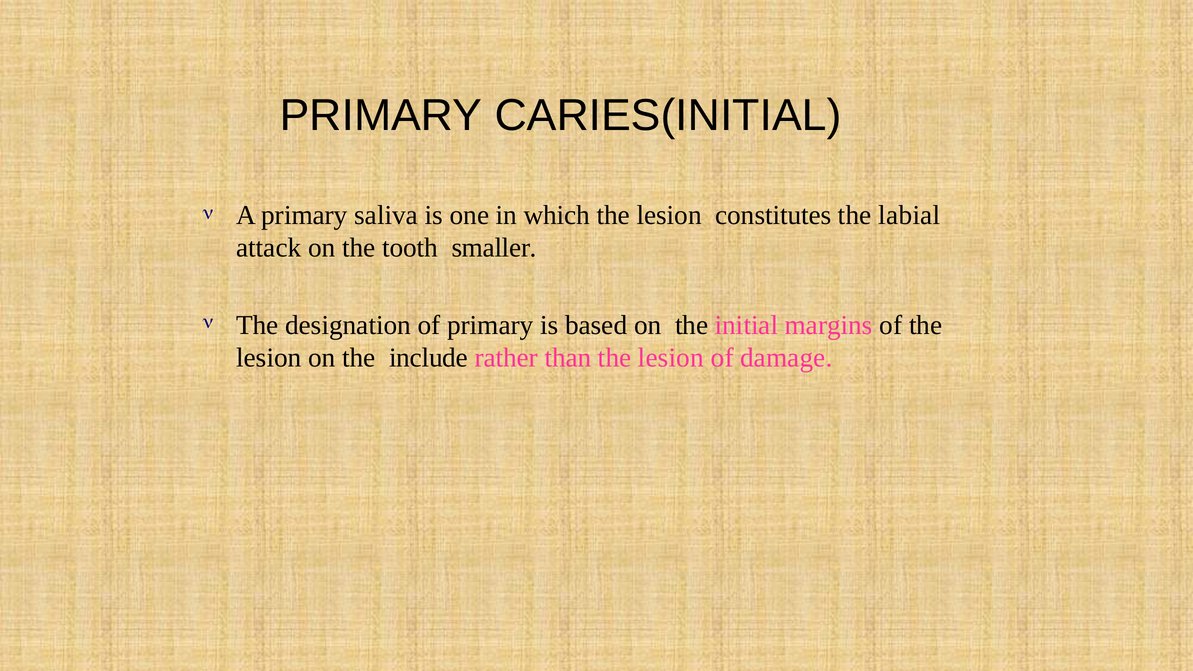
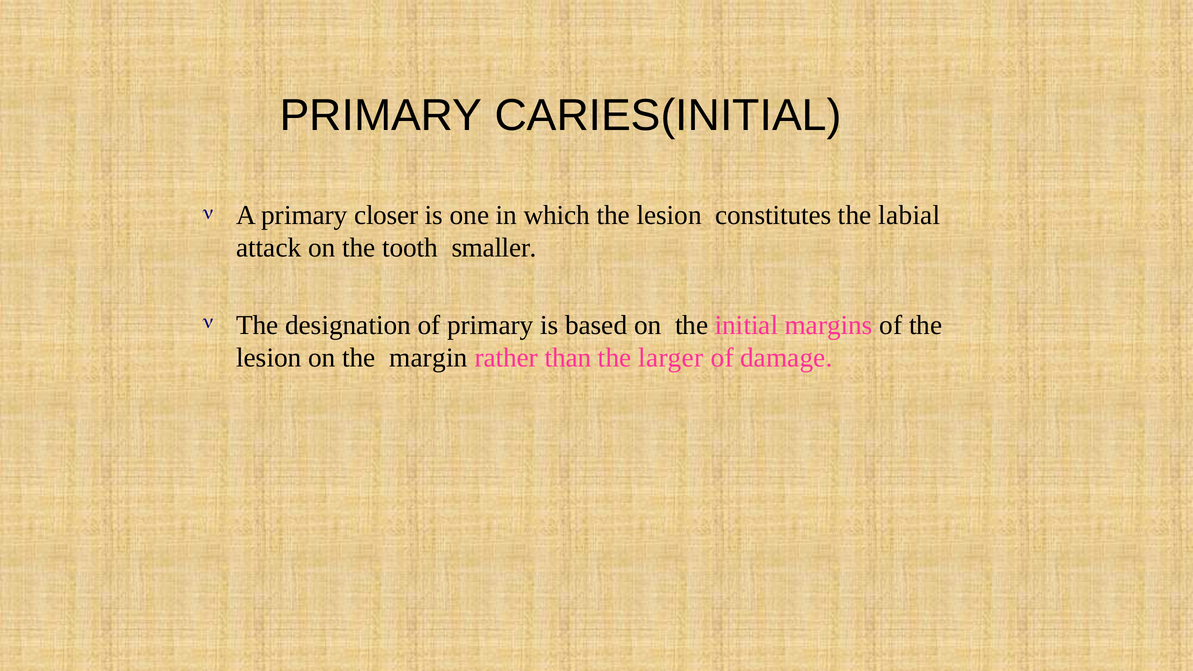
saliva: saliva -> closer (386, 215)
include: include -> margin (428, 358)
than the lesion: lesion -> larger (671, 358)
